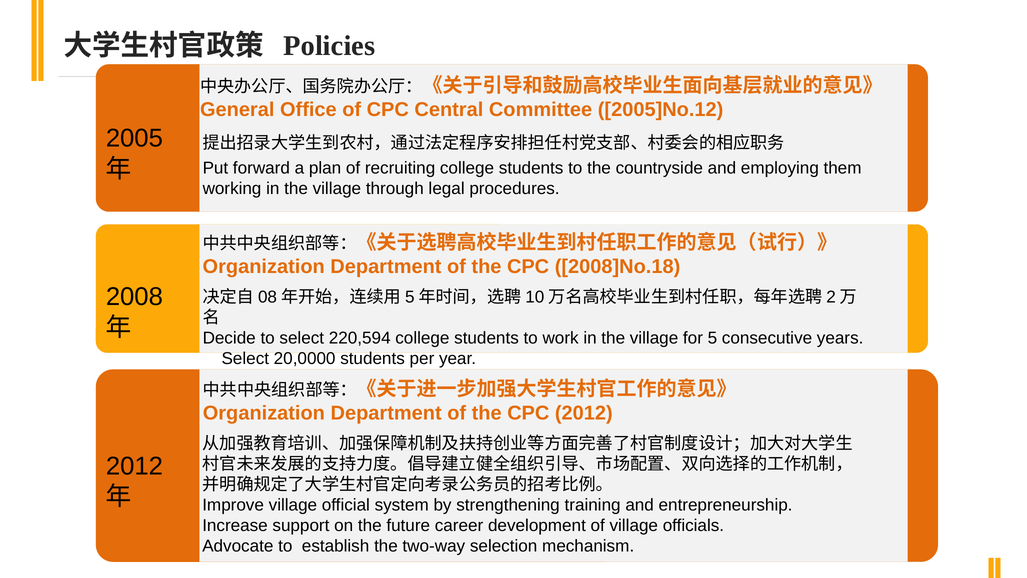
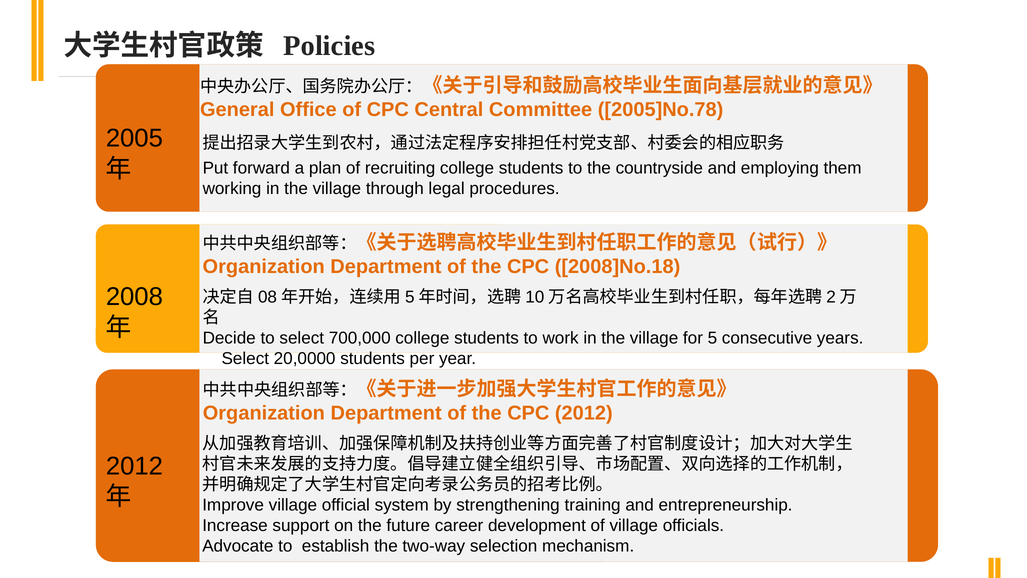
2005]No.12: 2005]No.12 -> 2005]No.78 (661, 110)
220,594: 220,594 -> 700,000 (360, 338)
